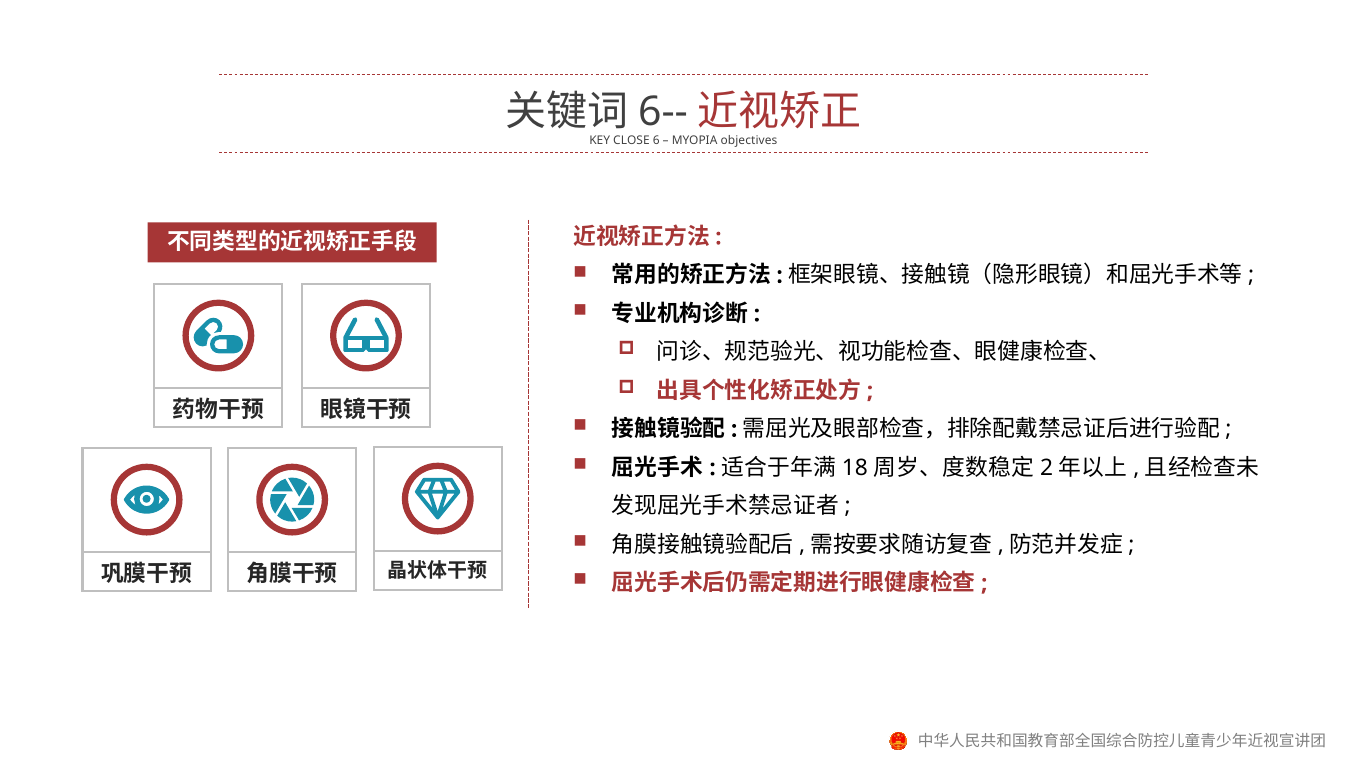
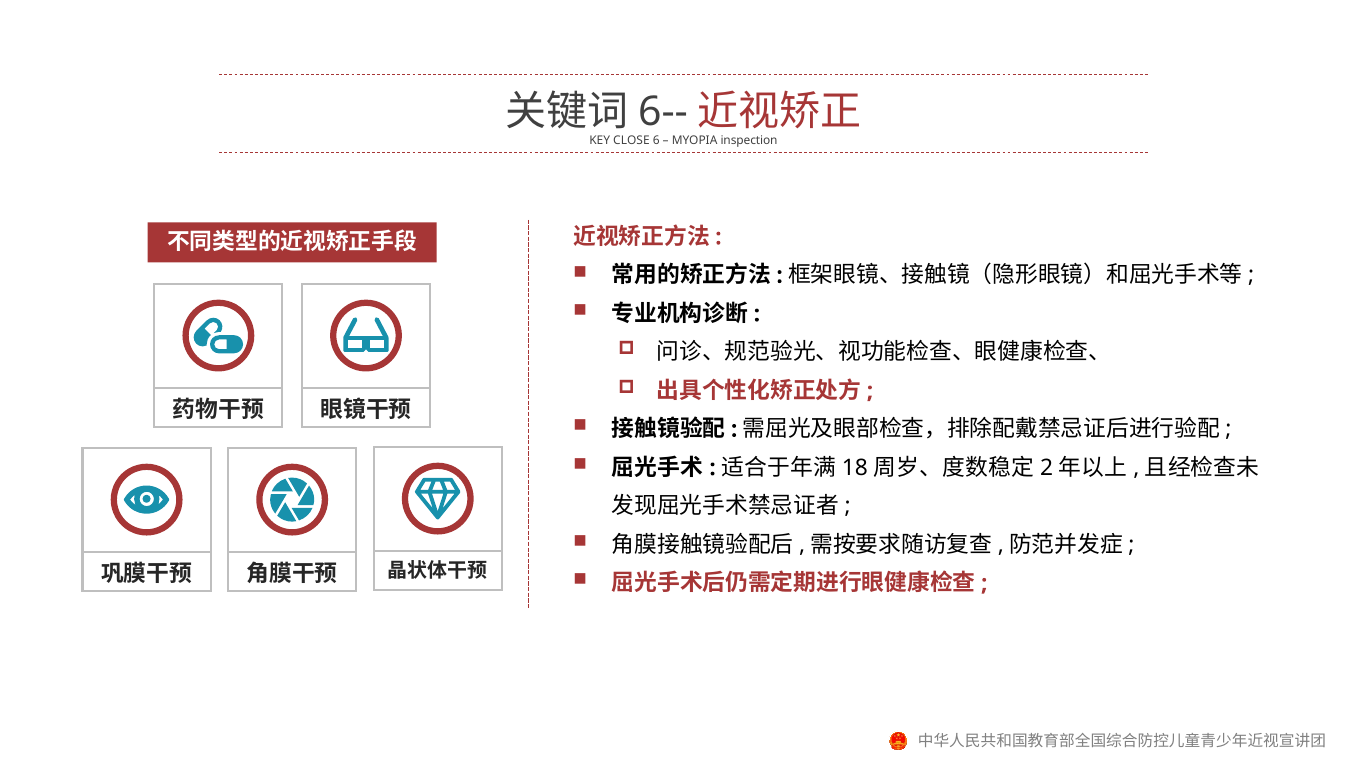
objectives: objectives -> inspection (749, 140)
